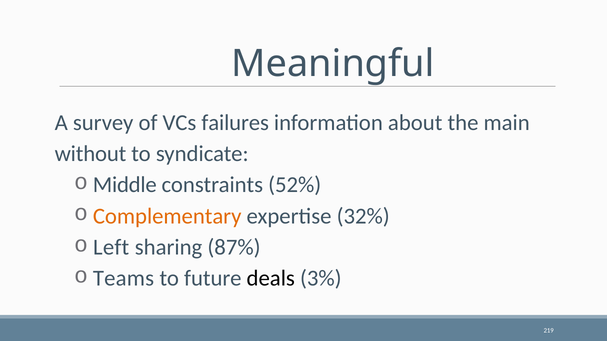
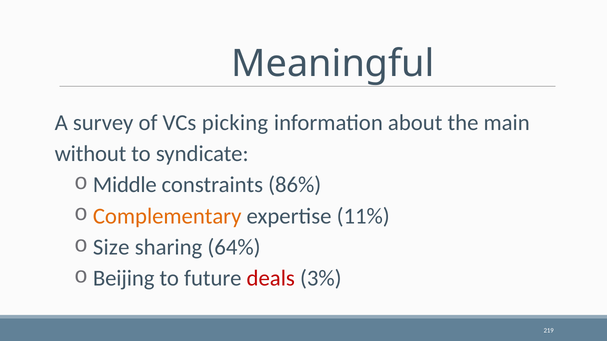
failures: failures -> picking (235, 123)
52%: 52% -> 86% (295, 185)
32%: 32% -> 11% (363, 216)
Left: Left -> Size (111, 247)
87%: 87% -> 64% (234, 247)
Teams: Teams -> Beijing (124, 279)
deals colour: black -> red (271, 279)
